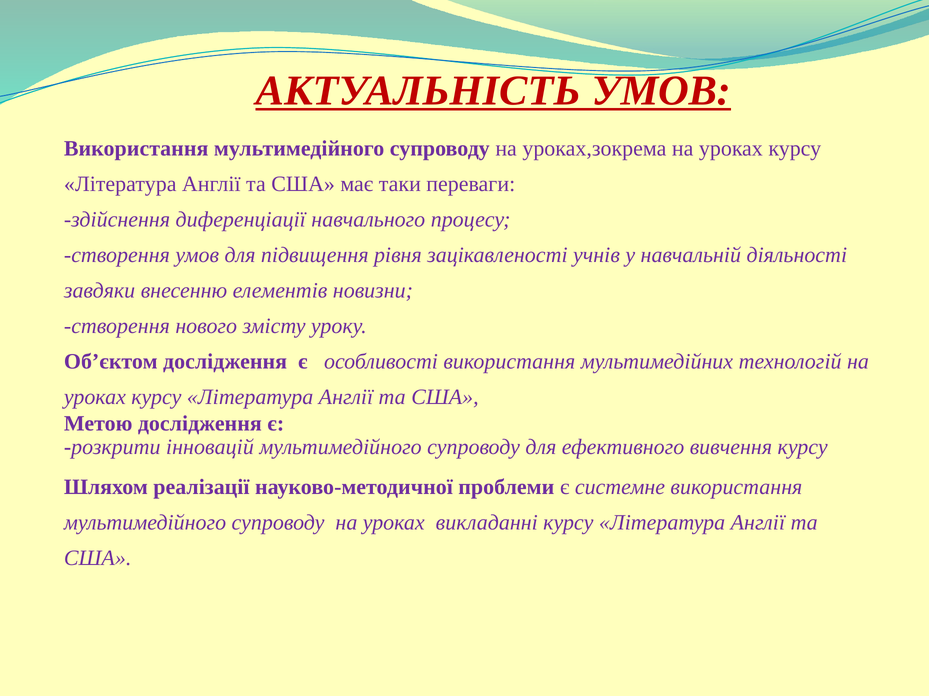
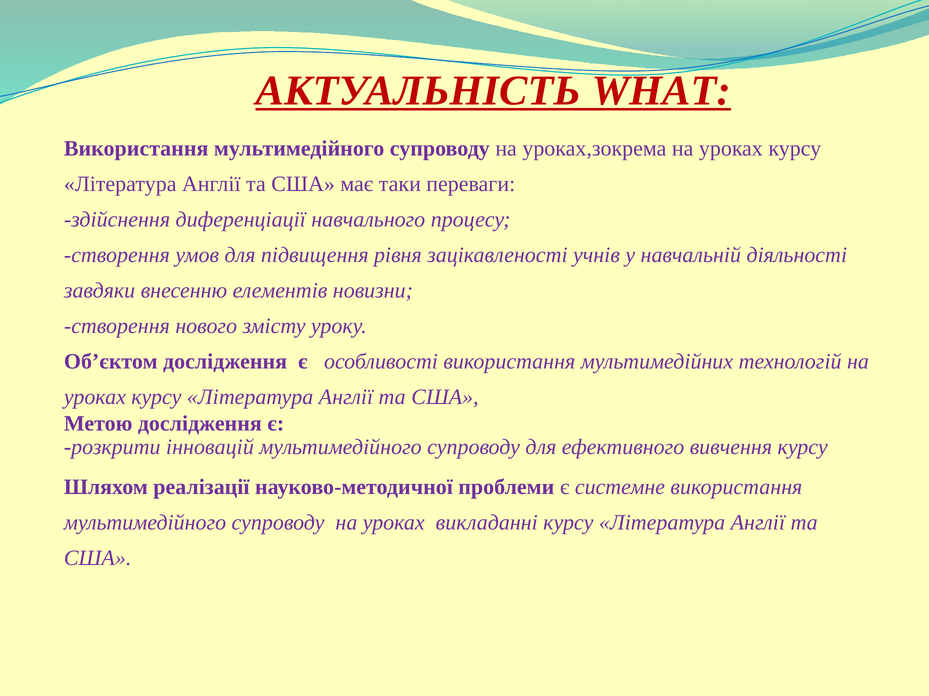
АКТУАЛЬНІСТЬ УМОВ: УМОВ -> WHAT (661, 91)
